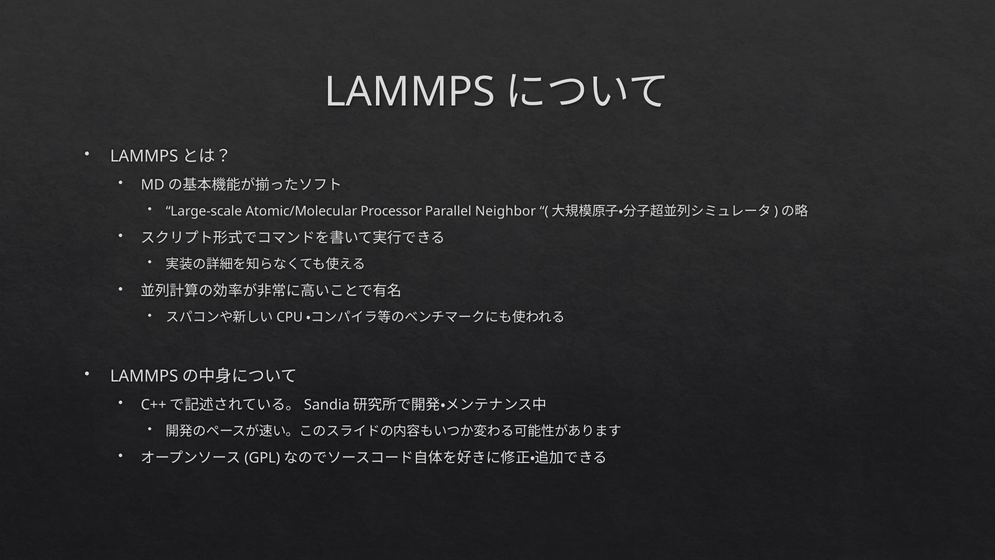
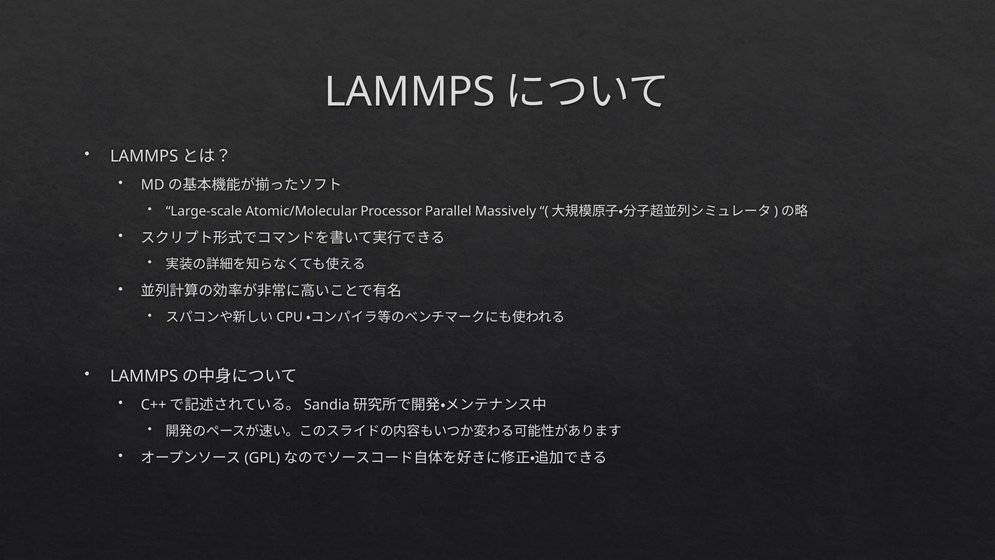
Neighbor: Neighbor -> Massively (506, 211)
